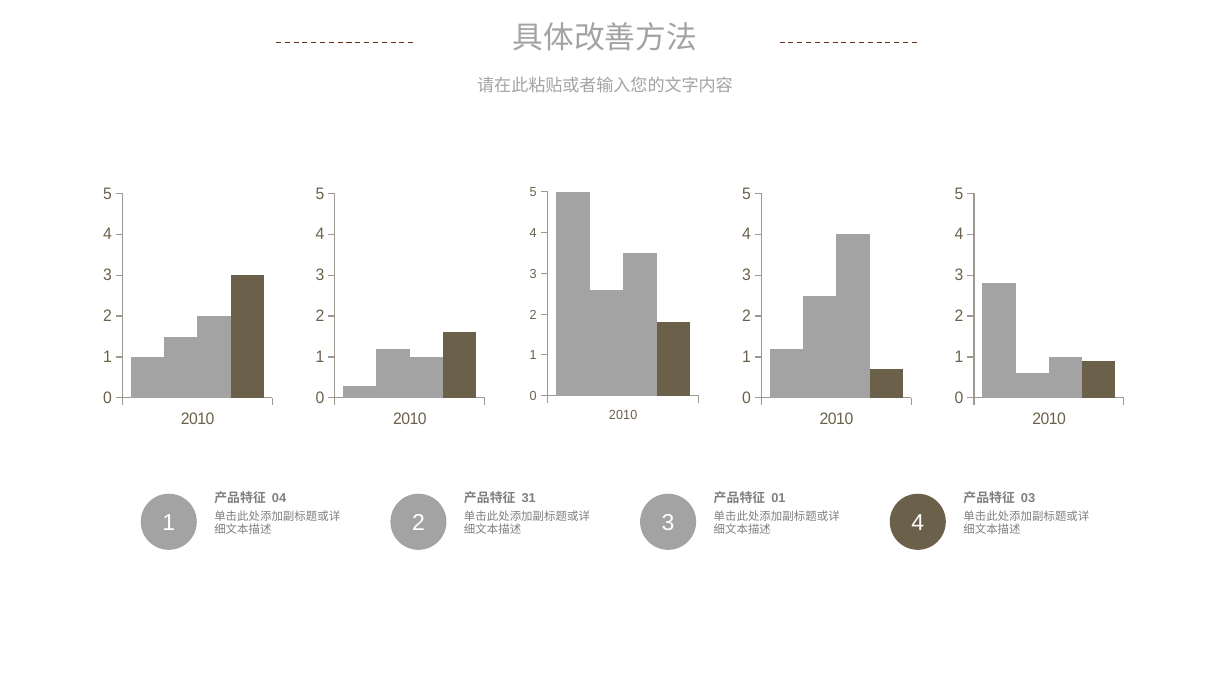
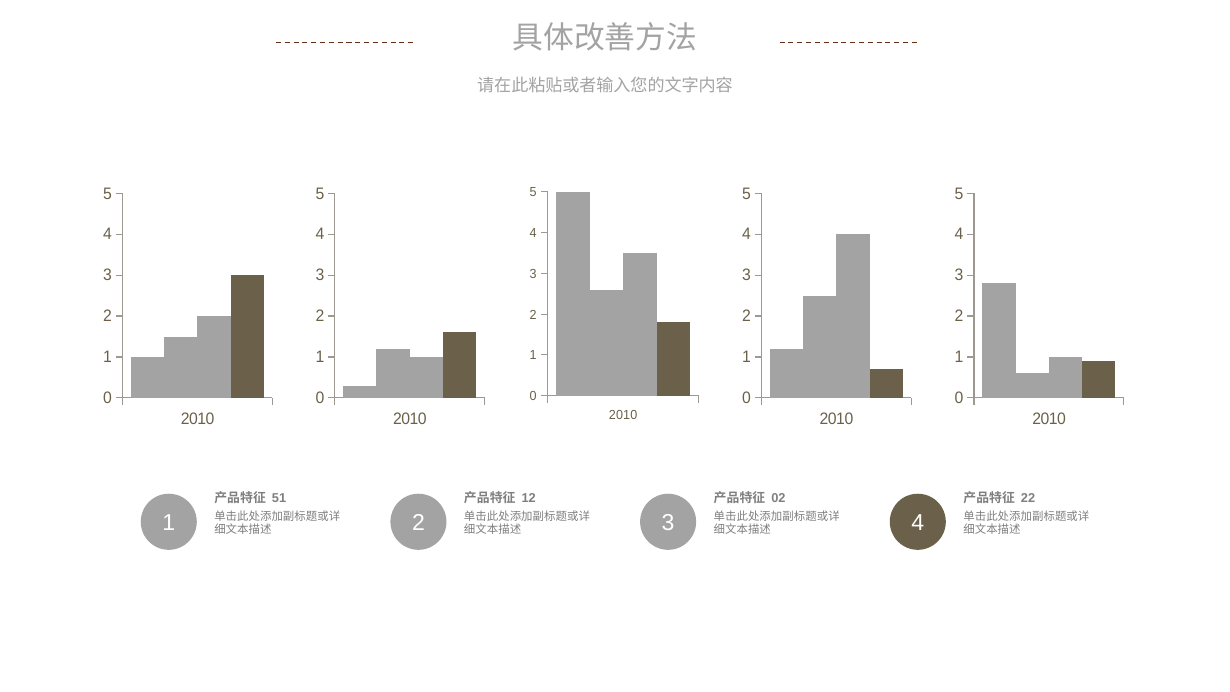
04: 04 -> 51 (279, 498)
31: 31 -> 12 (529, 498)
01: 01 -> 02 (778, 498)
03: 03 -> 22 (1028, 498)
